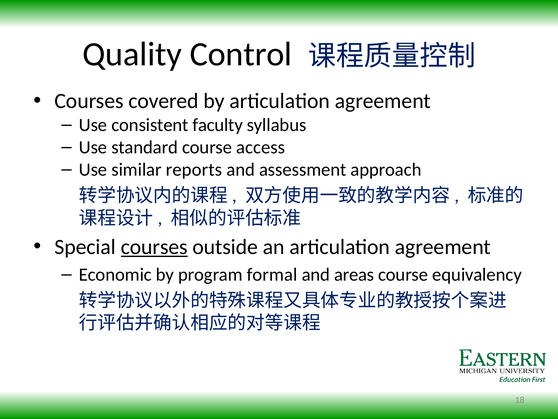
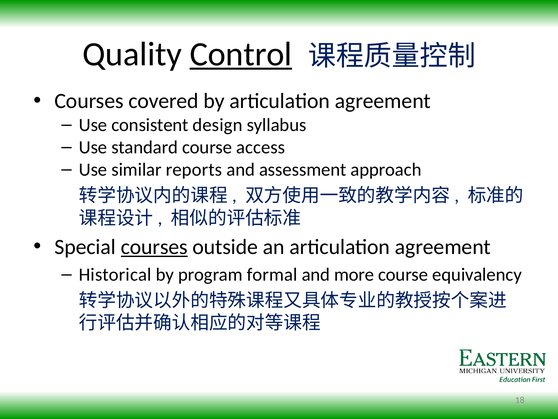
Control underline: none -> present (241, 54)
faculty: faculty -> design (218, 125)
Economic: Economic -> Historical (115, 274)
areas: areas -> more (354, 274)
